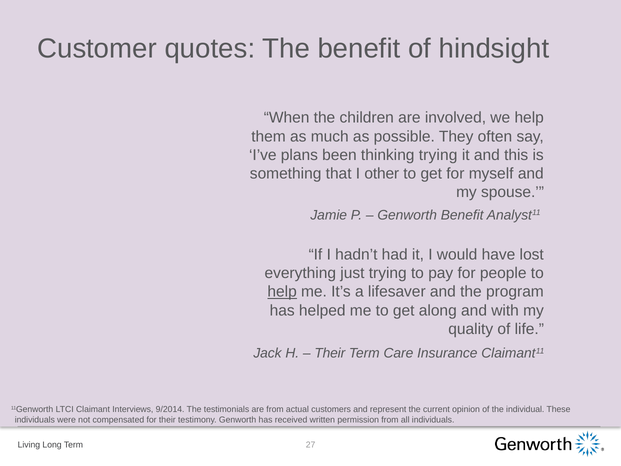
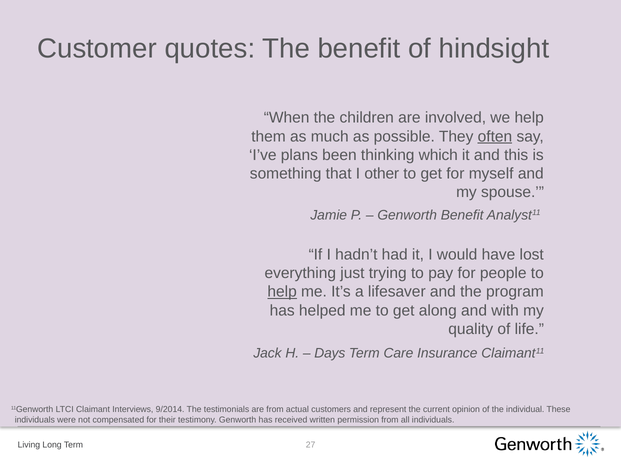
often underline: none -> present (495, 136)
thinking trying: trying -> which (438, 155)
Their: Their -> Days (330, 353)
